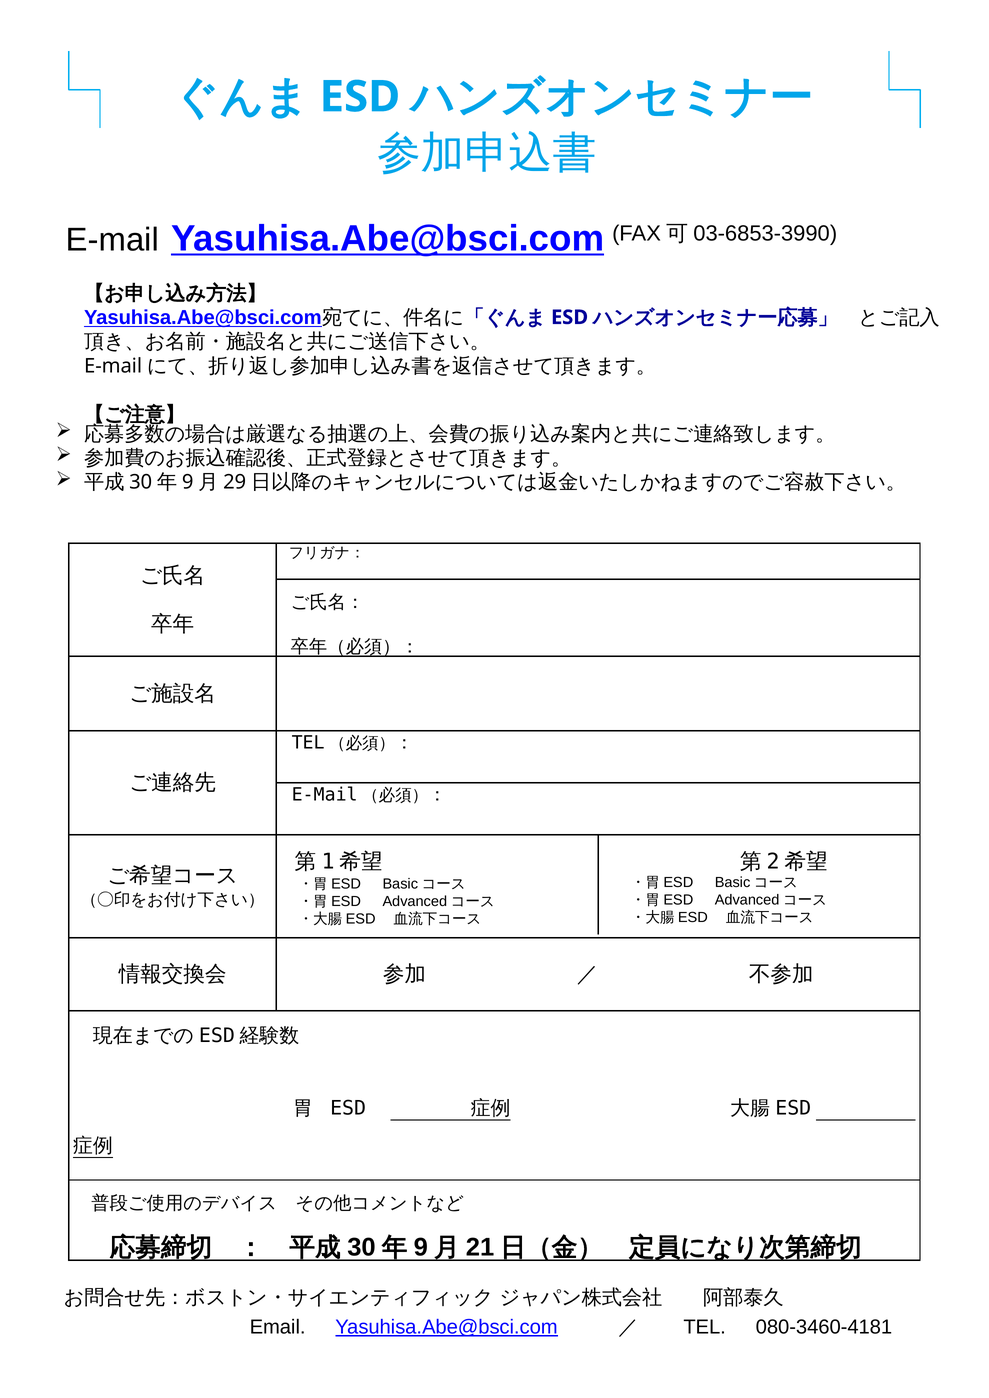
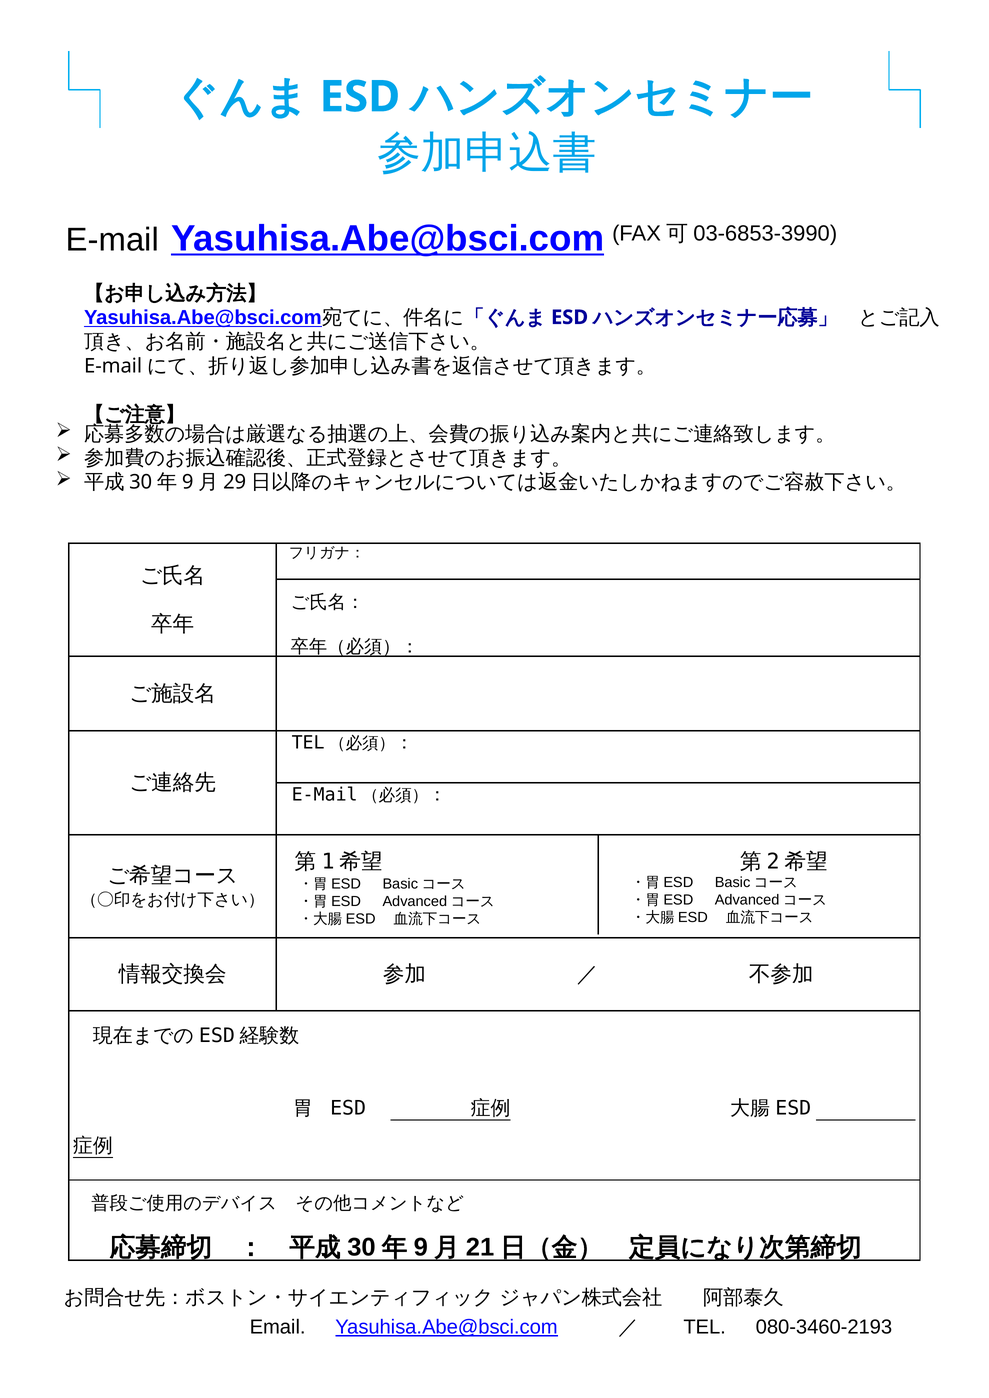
080-3460-4181: 080-3460-4181 -> 080-3460-2193 (824, 1327)
